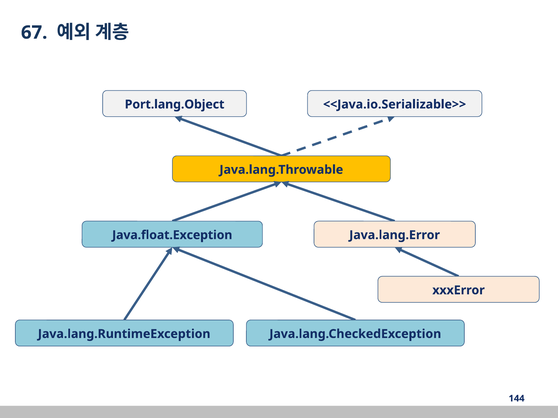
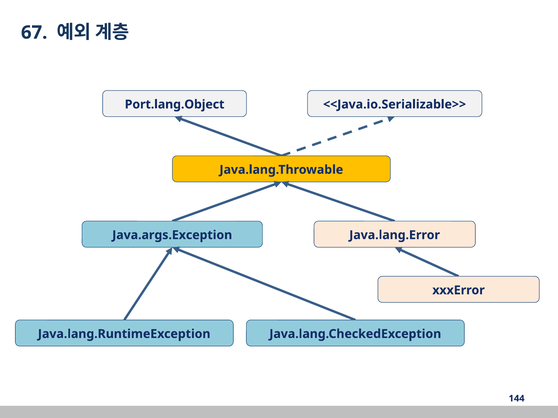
Java.float.Exception: Java.float.Exception -> Java.args.Exception (172, 235)
